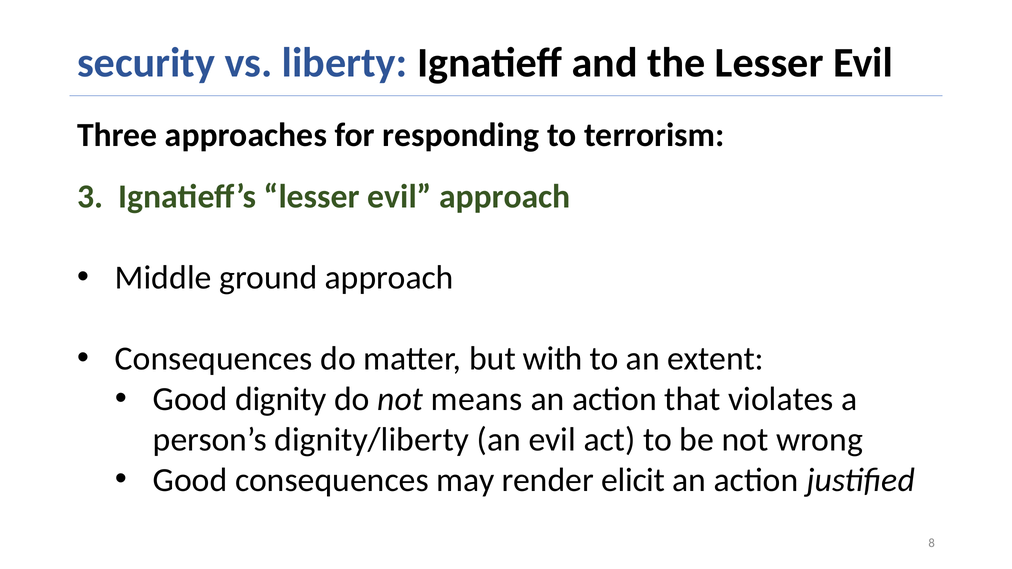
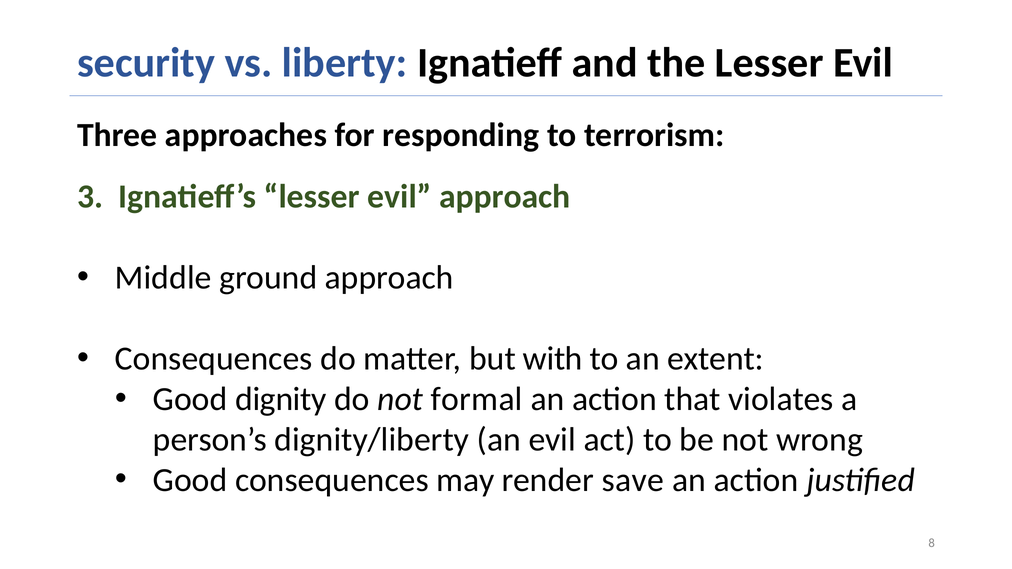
means: means -> formal (477, 399)
elicit: elicit -> save (633, 480)
